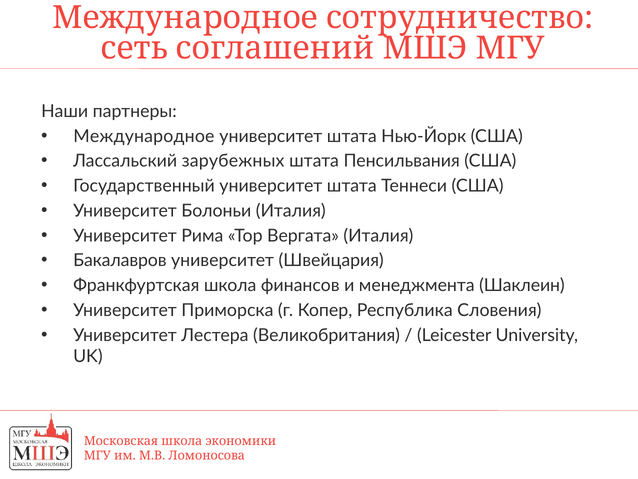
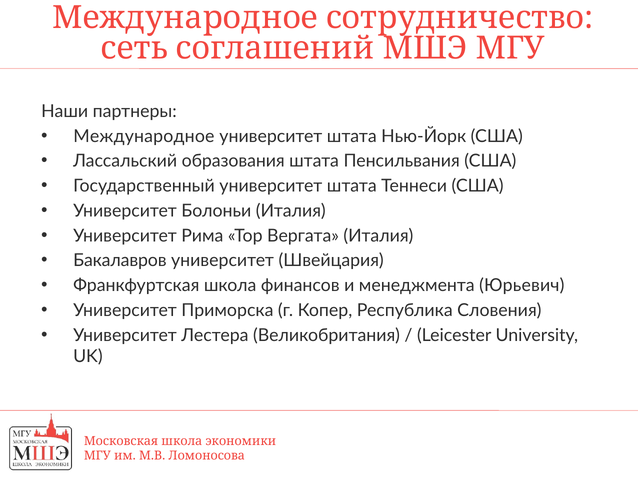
зарубежных: зарубежных -> образования (233, 161)
Шаклеин: Шаклеин -> Юрьевич (522, 285)
